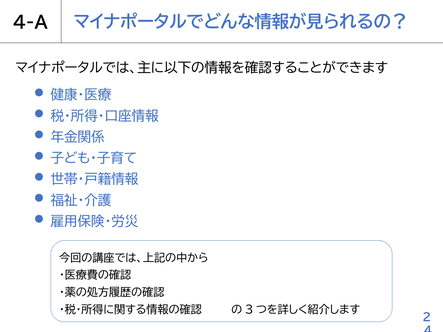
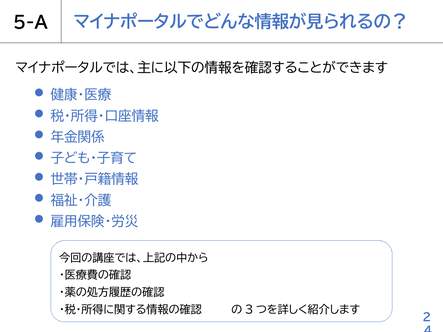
4-A: 4-A -> 5-A (31, 23)
